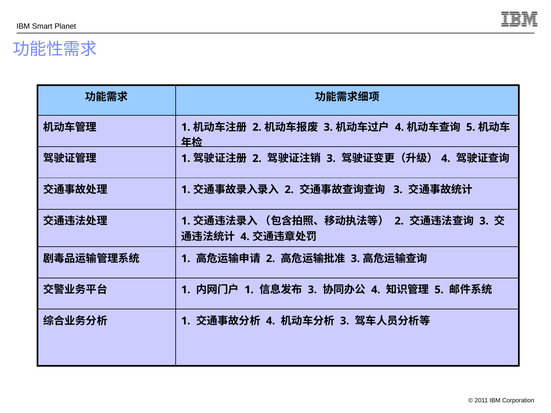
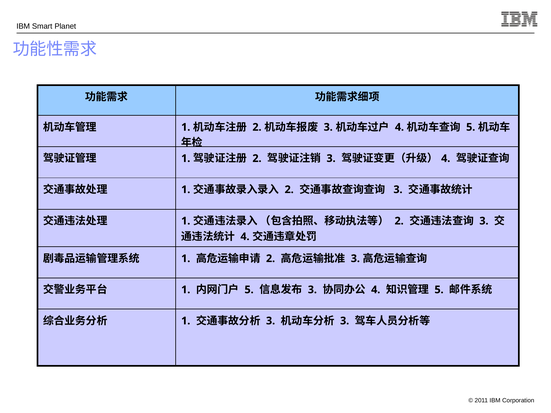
1: 1 -> 5 (249, 290)
4: 4 -> 3 (271, 321)
